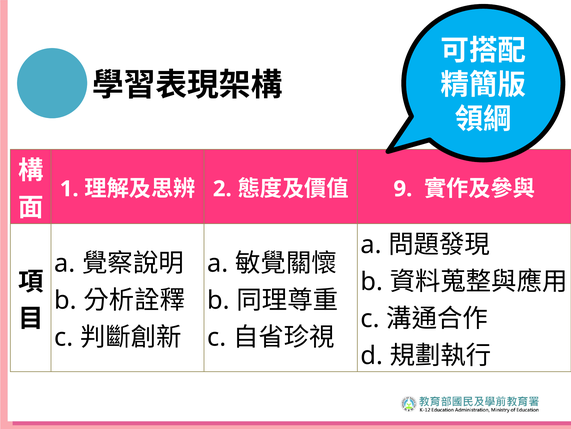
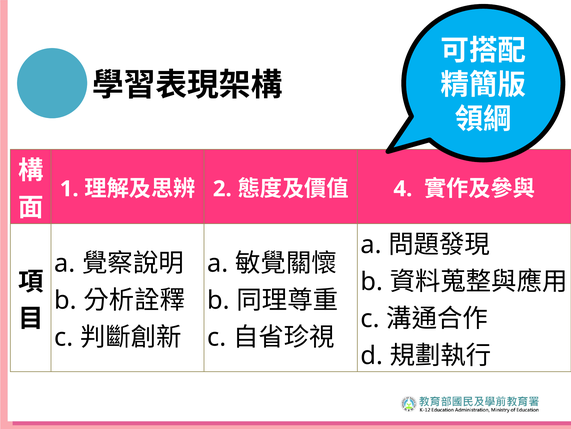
9: 9 -> 4 (403, 189)
